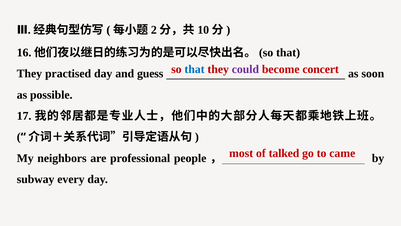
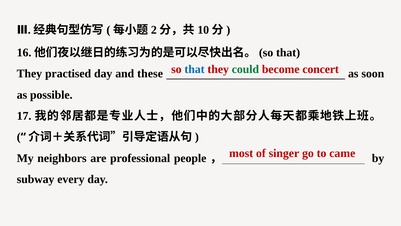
could colour: purple -> green (245, 69)
guess: guess -> these (150, 74)
talked: talked -> singer (284, 153)
